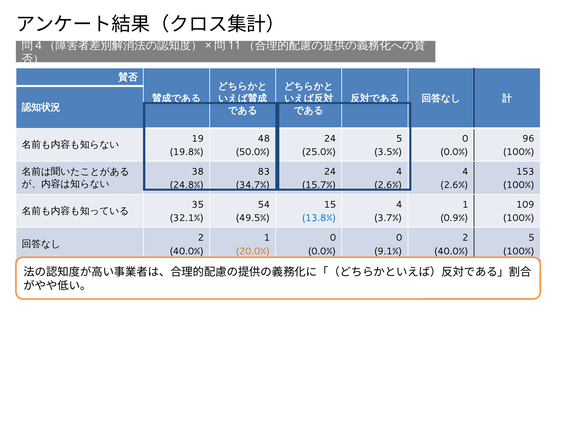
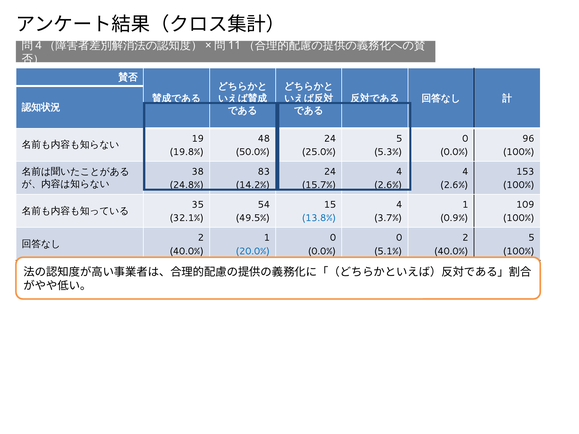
3.5%: 3.5% -> 5.3% (388, 152)
34.7%: 34.7% -> 14.2% (253, 185)
20.0% colour: orange -> blue (253, 251)
9.1%: 9.1% -> 5.1% (388, 251)
